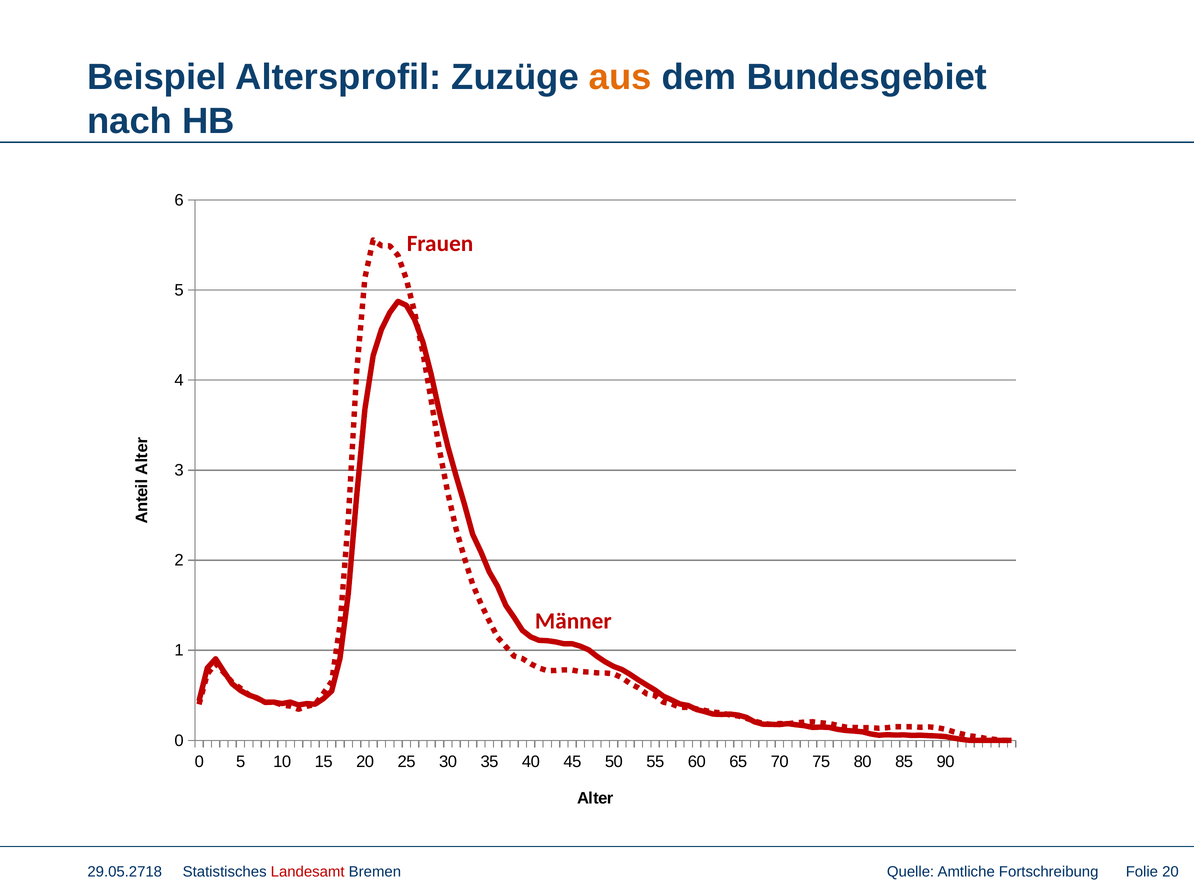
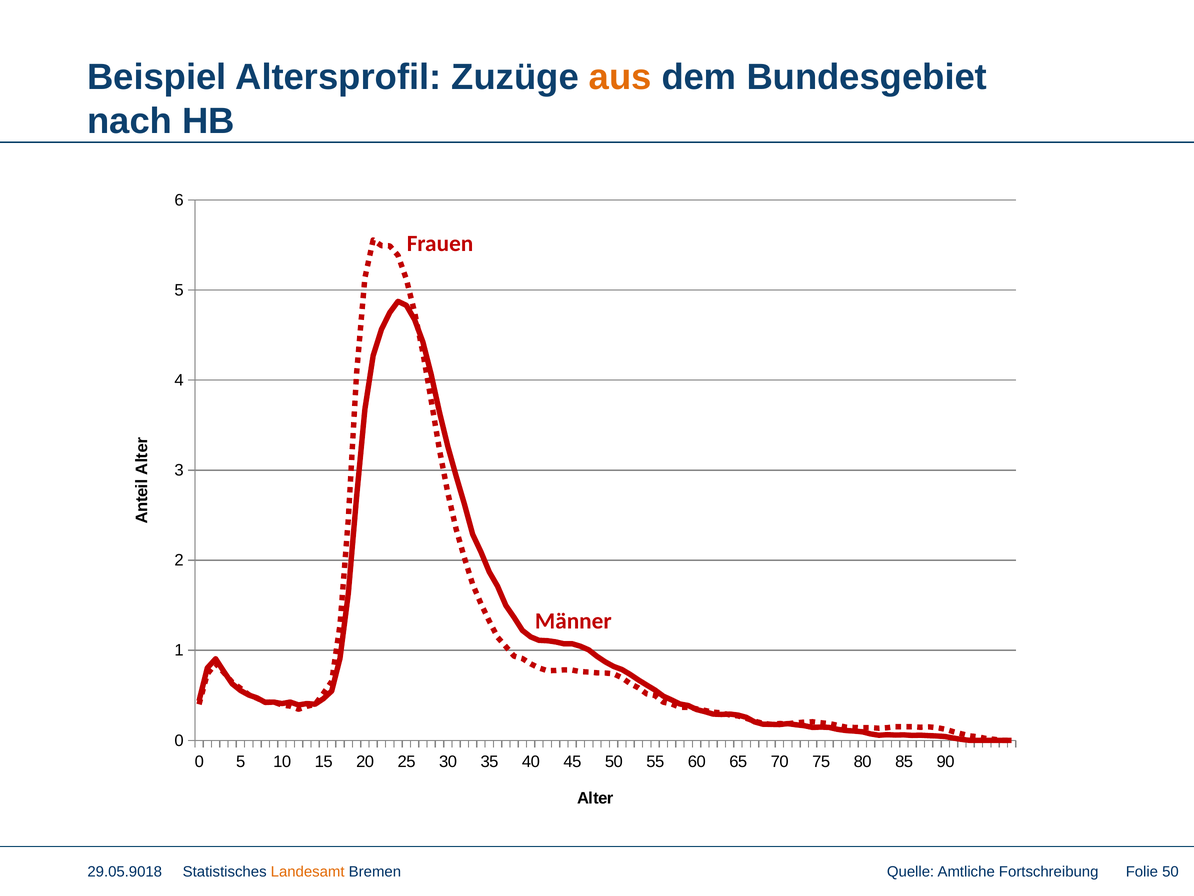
29.05.2718: 29.05.2718 -> 29.05.9018 (125, 871)
Landesamt colour: red -> orange (308, 871)
Folie 20: 20 -> 50 (1171, 871)
